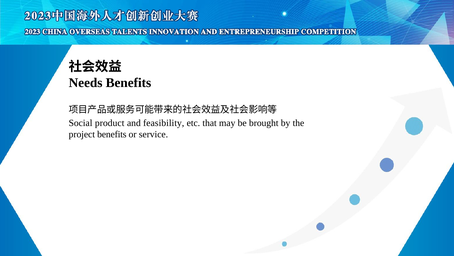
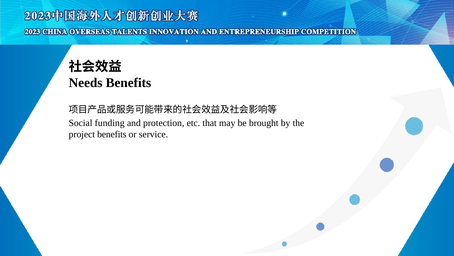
product: product -> funding (110, 123)
feasibility: feasibility -> protection (164, 123)
